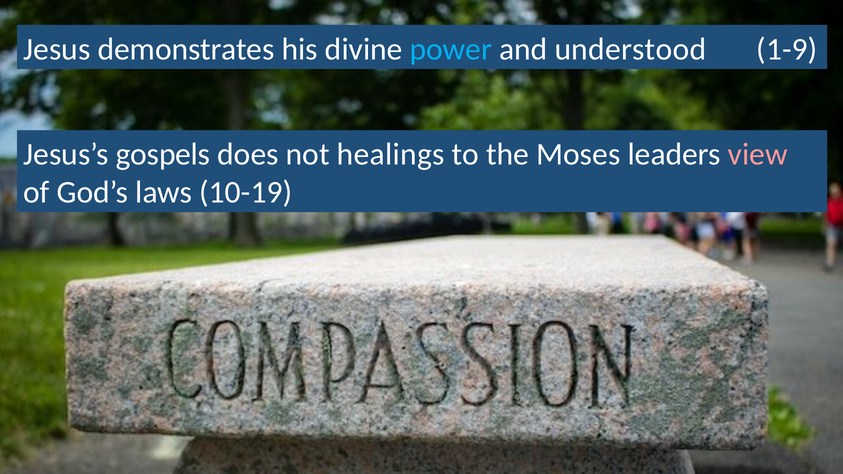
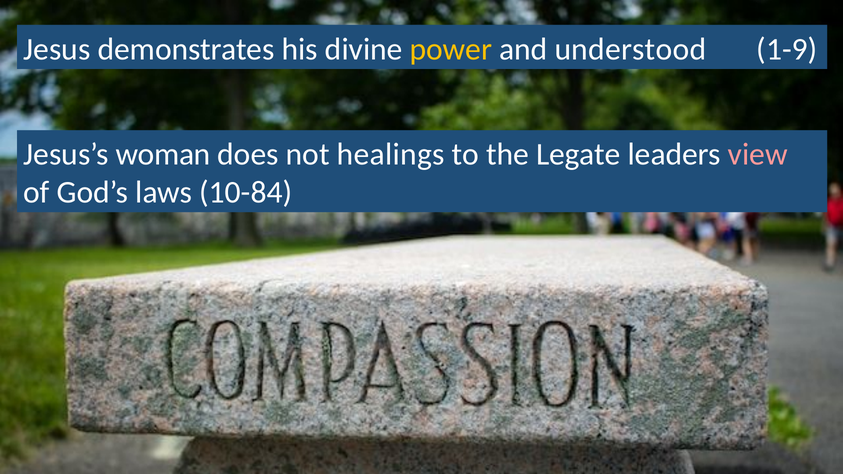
power colour: light blue -> yellow (451, 49)
gospels: gospels -> woman (163, 155)
Moses: Moses -> Legate (578, 155)
10-19: 10-19 -> 10-84 (246, 192)
